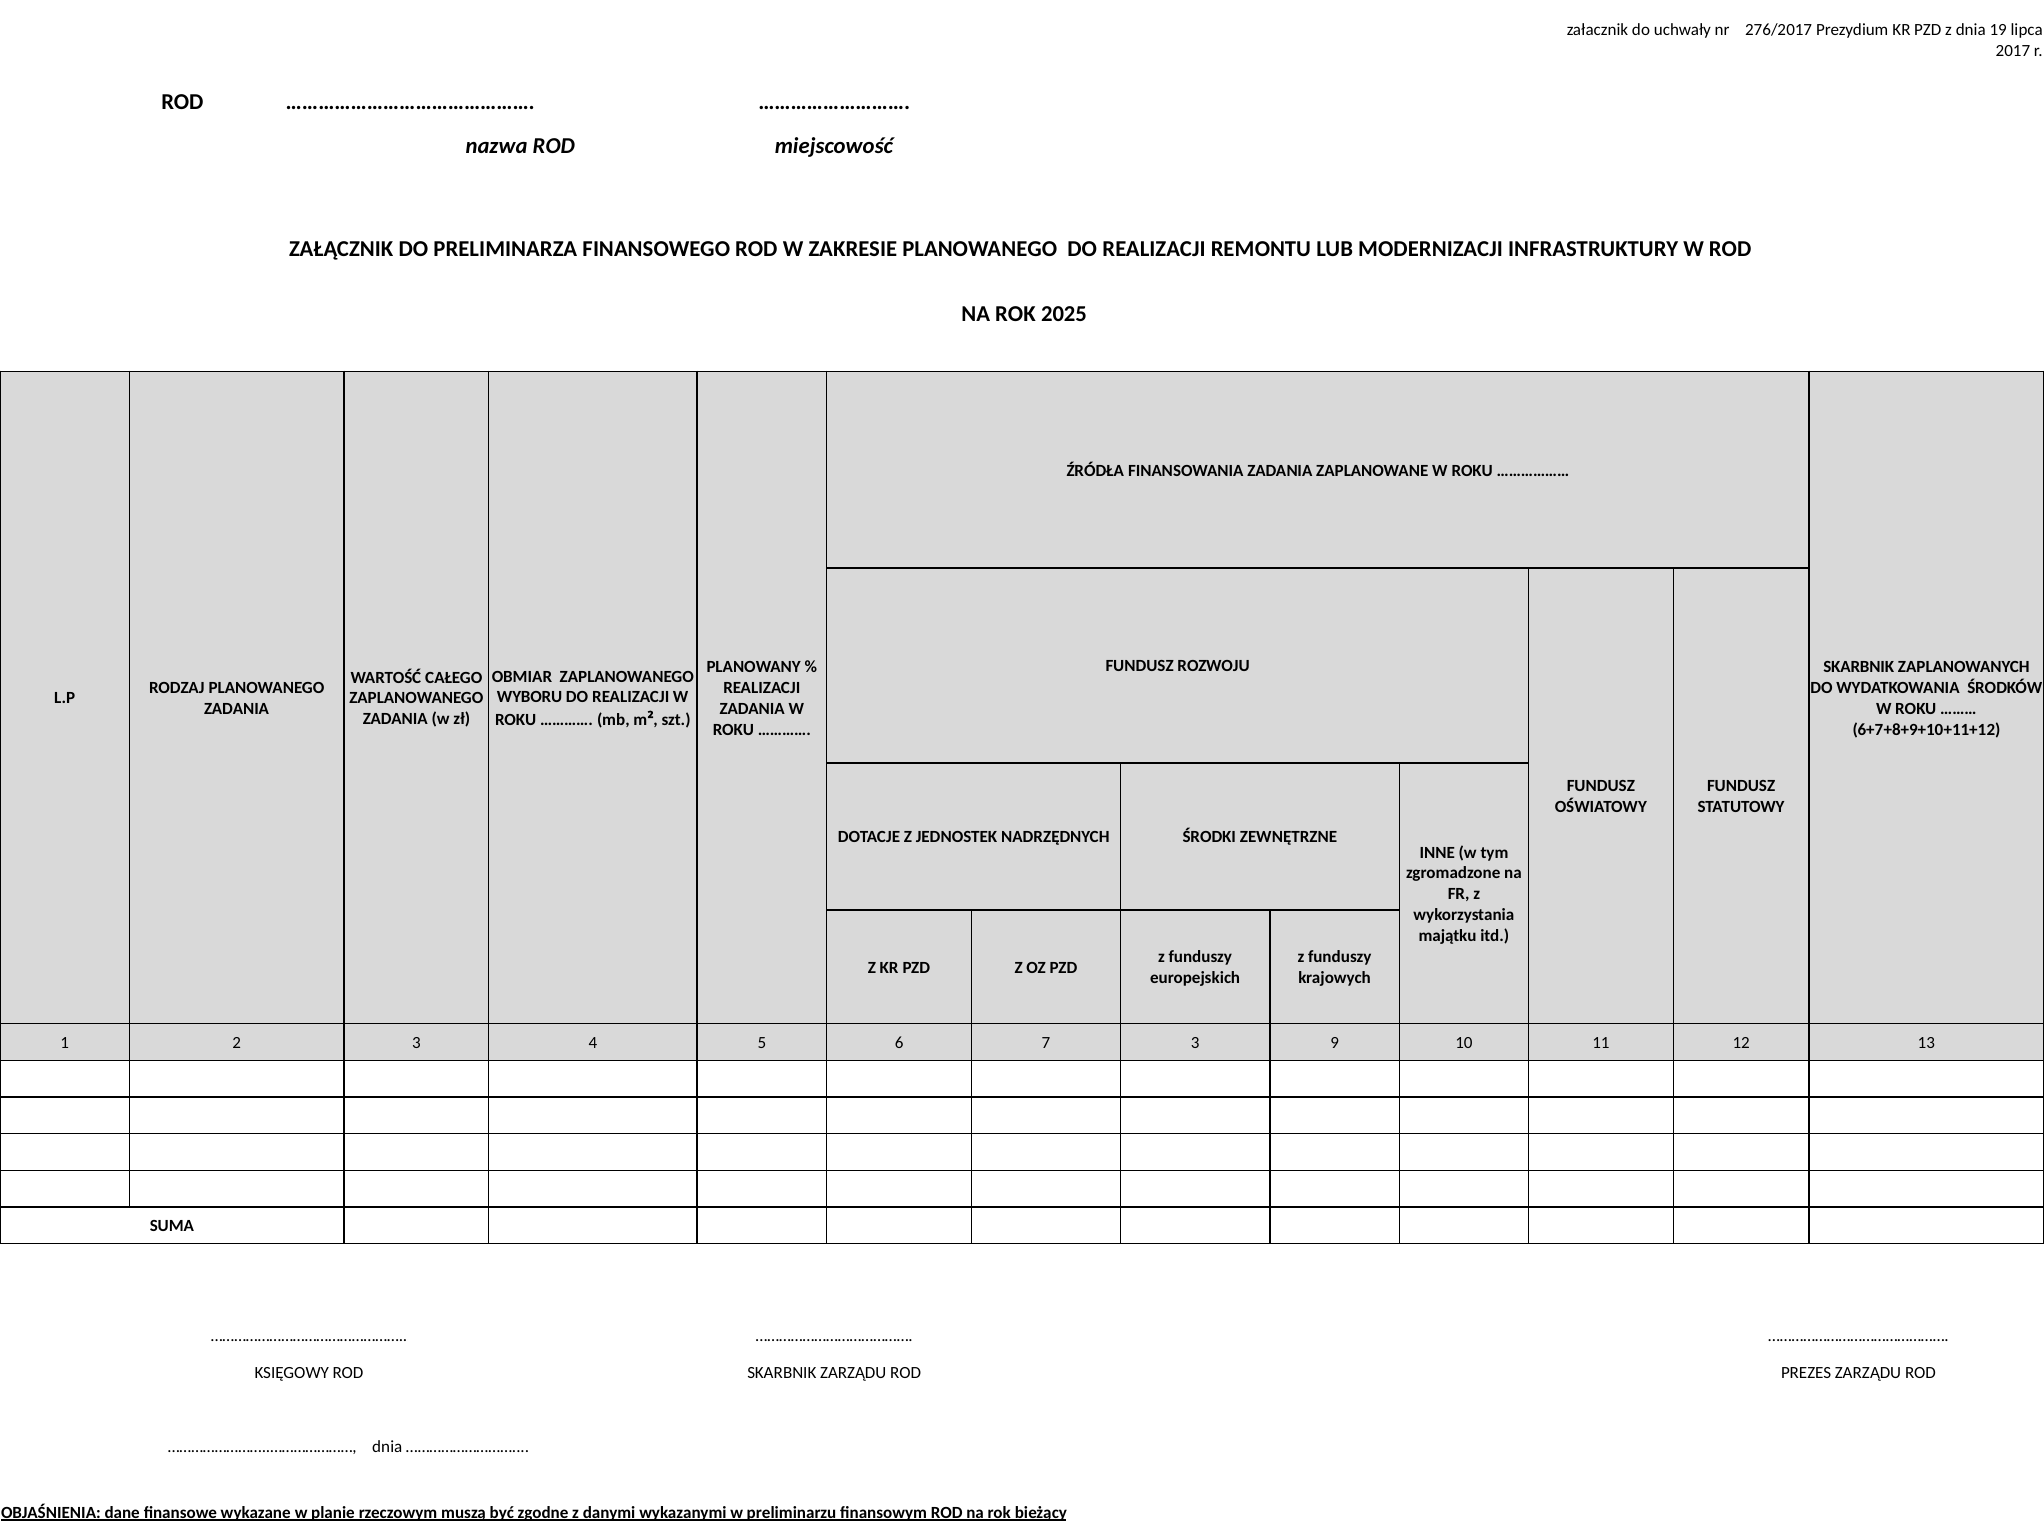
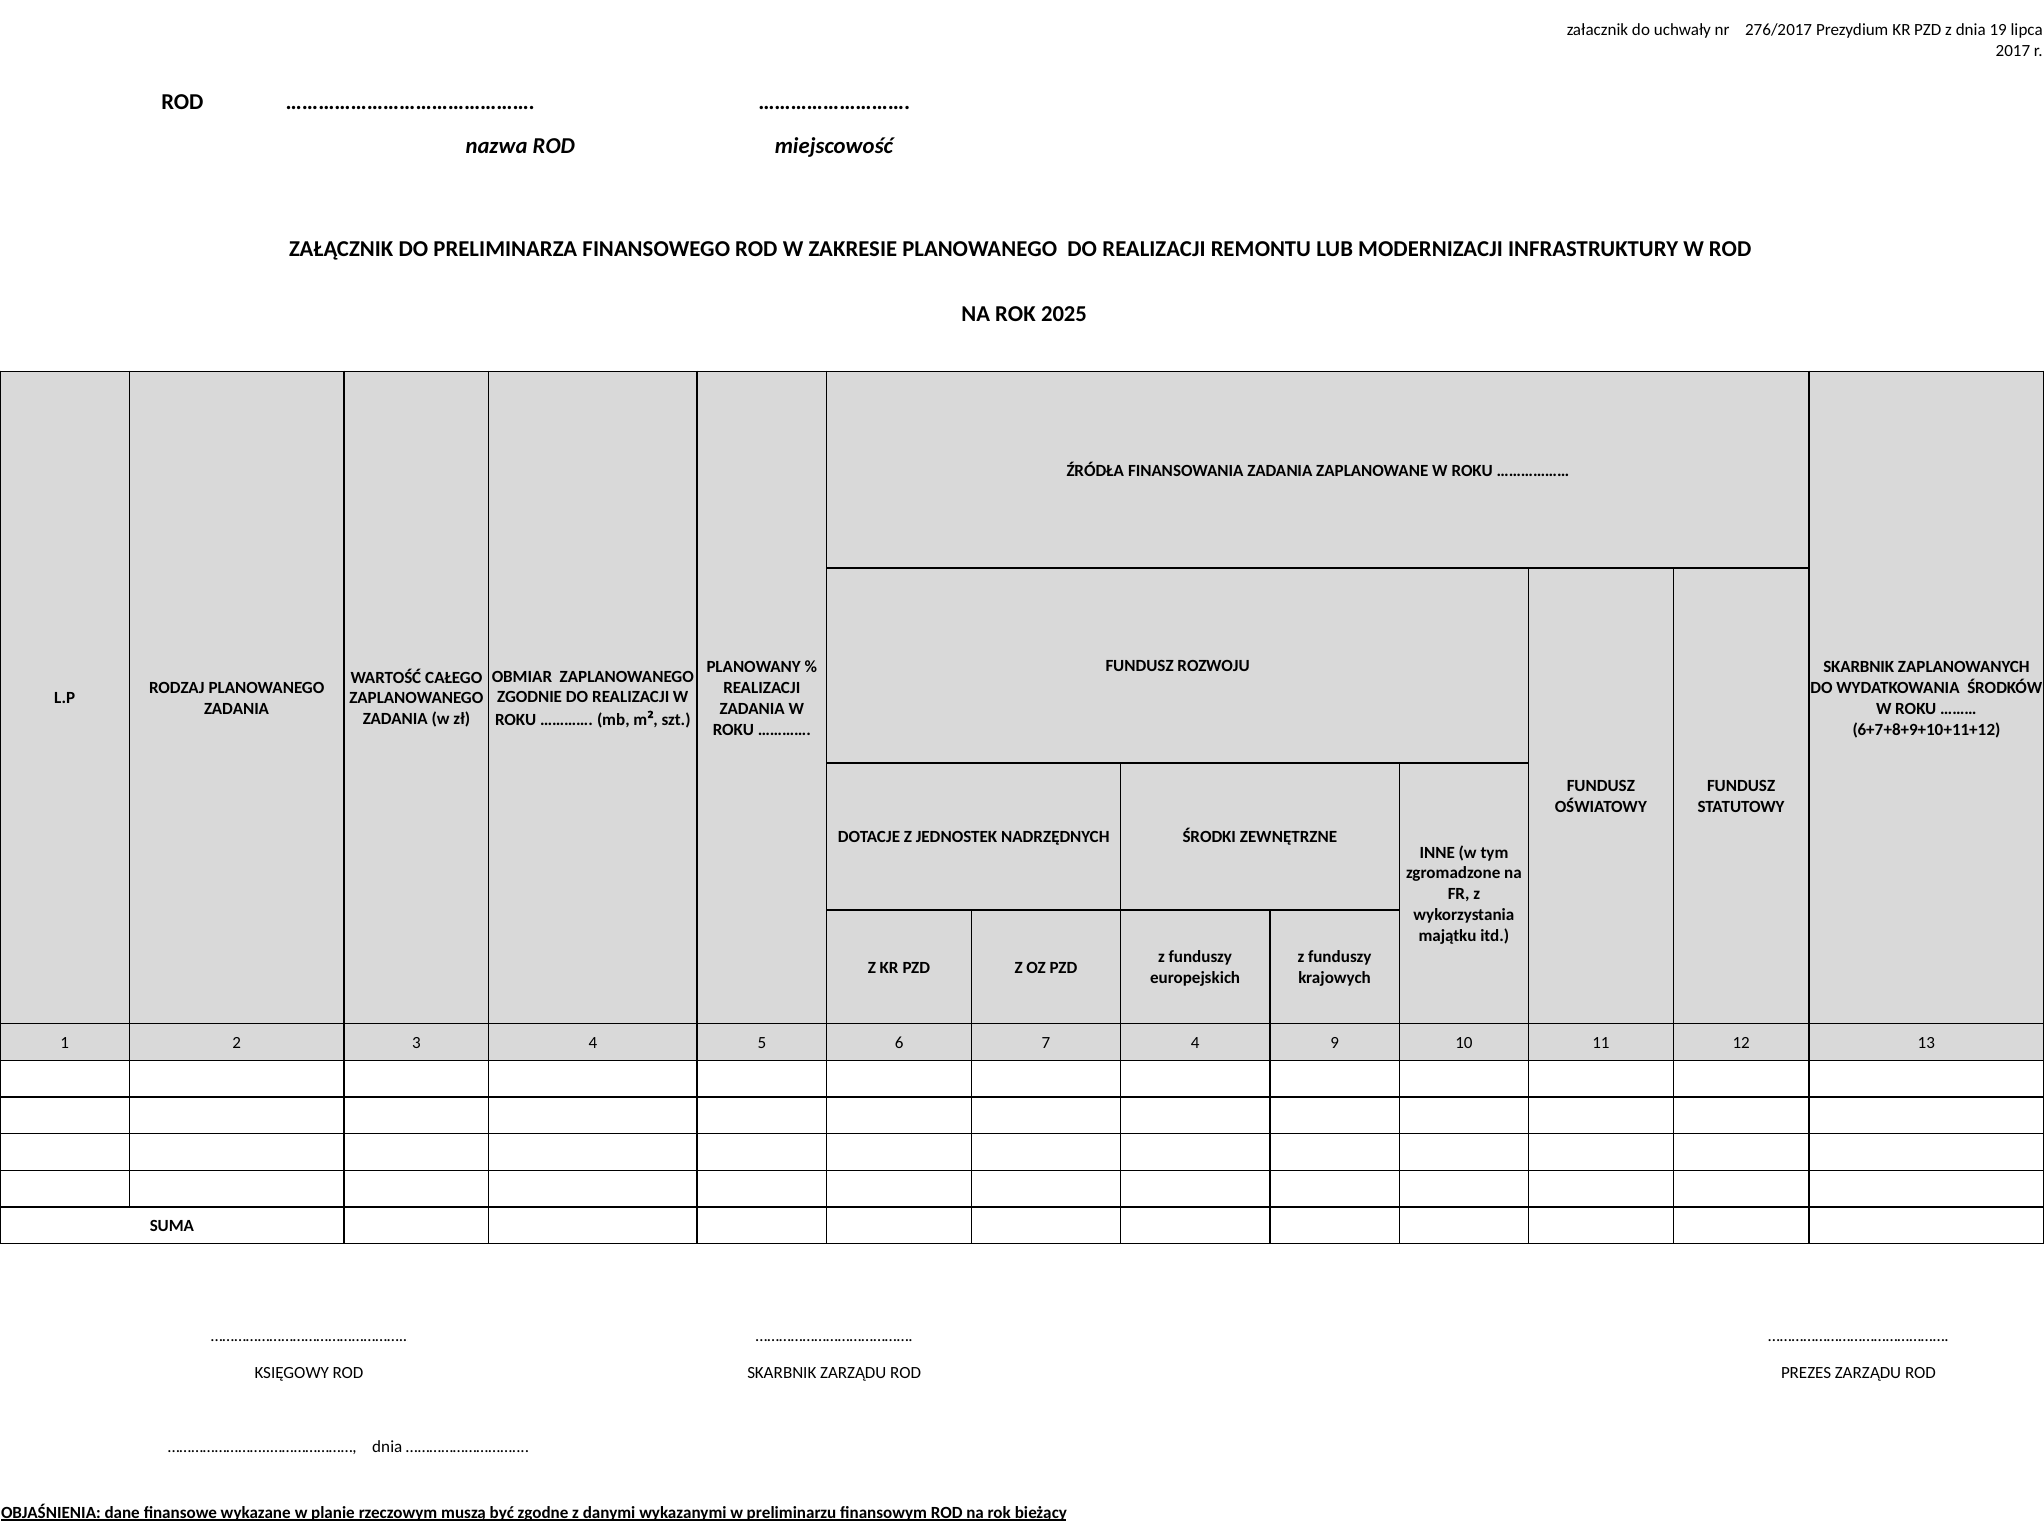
WYBORU: WYBORU -> ZGODNIE (530, 697)
7 3: 3 -> 4 (1195, 1043)
